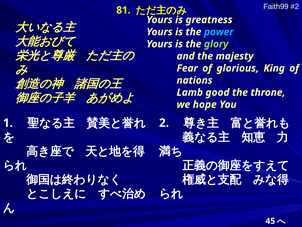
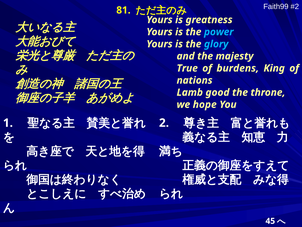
glory colour: light green -> light blue (216, 44)
Fear: Fear -> True (187, 68)
glorious: glorious -> burdens (238, 68)
